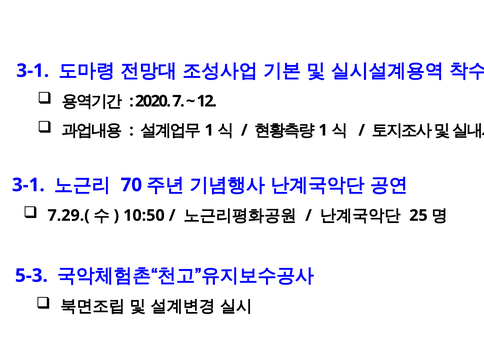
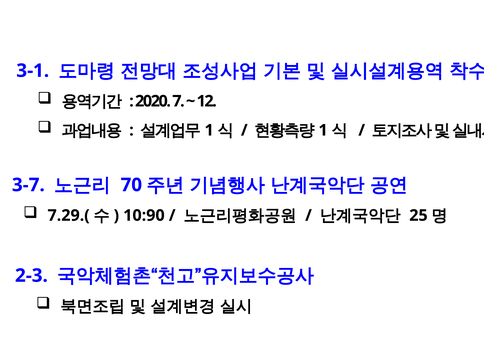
3-1: 3-1 -> 3-7 (28, 185)
10:50: 10:50 -> 10:90 (144, 215)
5-3: 5-3 -> 2-3 (31, 276)
